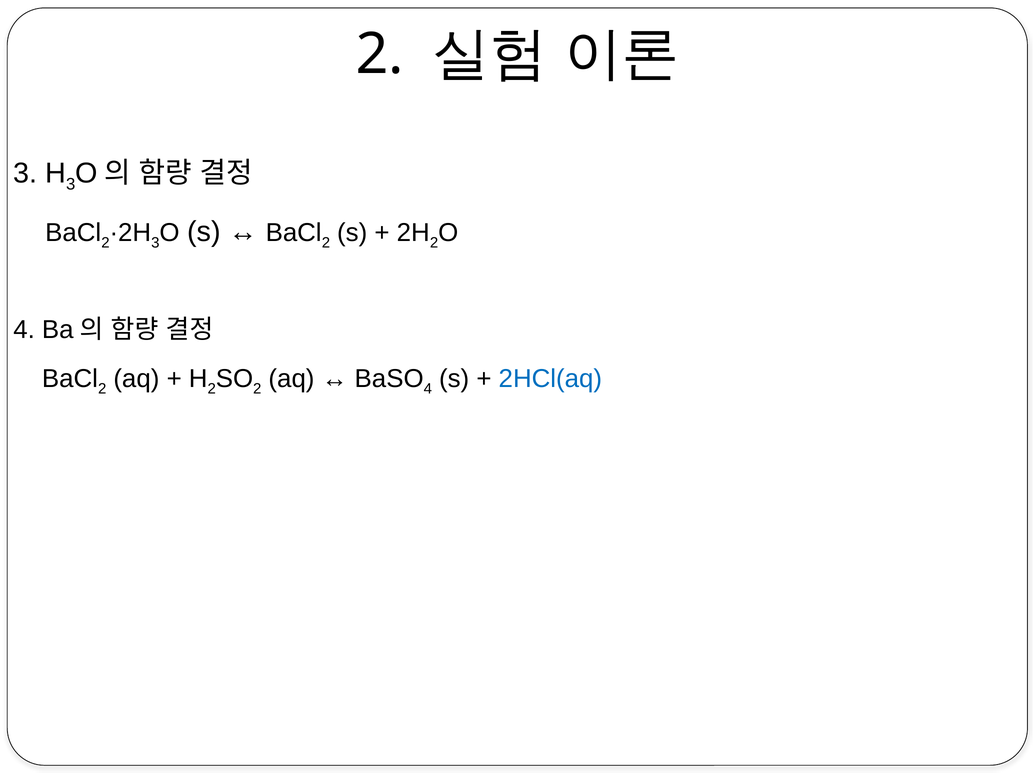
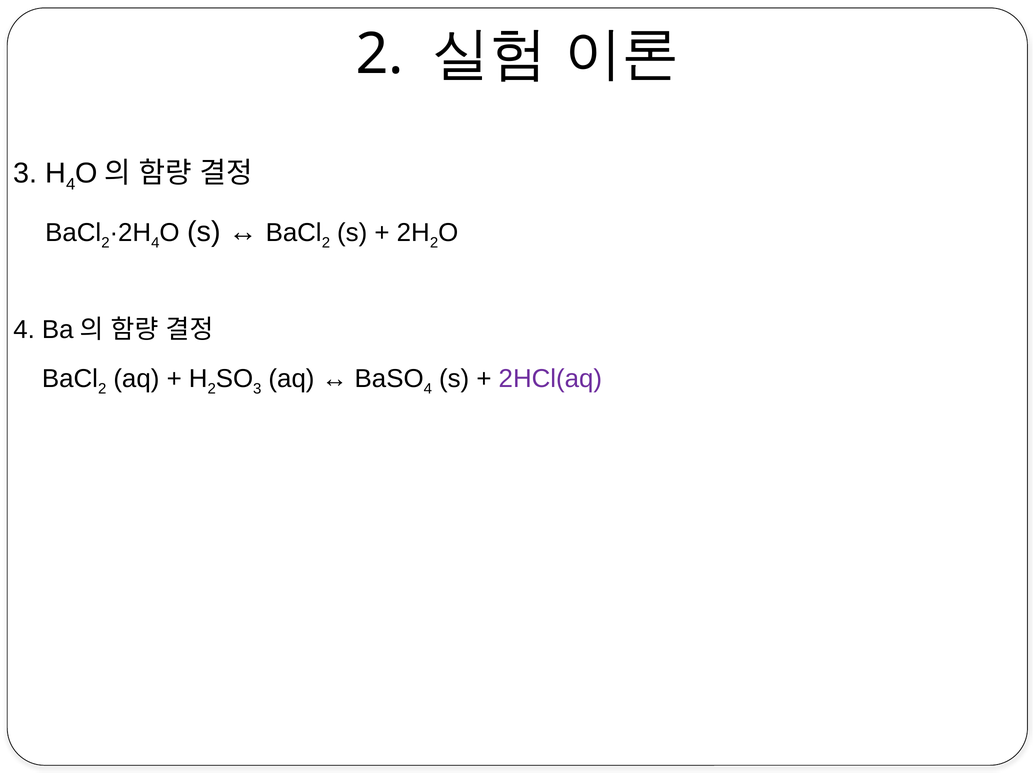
3: 3 -> 4 (71, 184)
3: 3 -> 4 (155, 243)
2: 2 -> 3 (257, 389)
2HCl(aq colour: blue -> purple (550, 379)
